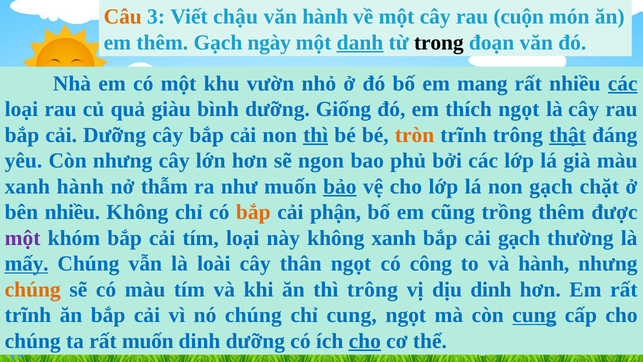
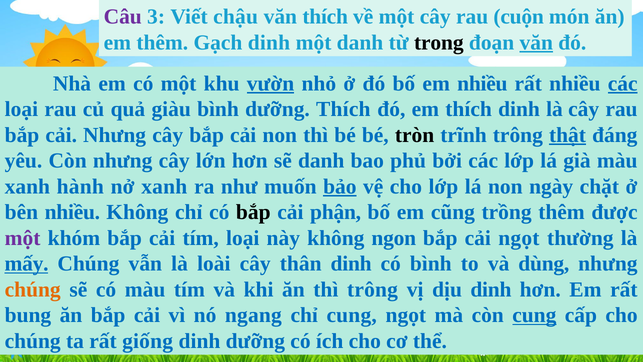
Câu colour: orange -> purple (123, 17)
văn hành: hành -> thích (325, 17)
Gạch ngày: ngày -> dinh (269, 42)
danh underline: present -> none (360, 42)
văn underline: none -> present (536, 42)
vườn underline: none -> present (271, 83)
em mang: mang -> nhiều (482, 83)
dưỡng Giống: Giống -> Thích (343, 109)
thích ngọt: ngọt -> dinh (519, 109)
cải Dưỡng: Dưỡng -> Nhưng (115, 135)
thì underline: present -> none (316, 135)
tròn colour: orange -> black (415, 135)
sẽ ngon: ngon -> danh (321, 161)
nở thẫm: thẫm -> xanh (164, 186)
non gạch: gạch -> ngày (551, 186)
bắp colour: orange -> black (253, 212)
không xanh: xanh -> ngon (394, 238)
cải gạch: gạch -> ngọt (519, 238)
thân ngọt: ngọt -> dinh (351, 263)
có công: công -> bình (431, 263)
và hành: hành -> dùng (544, 263)
trĩnh: trĩnh -> bung (28, 315)
nó chúng: chúng -> ngang (253, 315)
rất muốn: muốn -> giống (148, 341)
cho underline: present -> none (365, 341)
